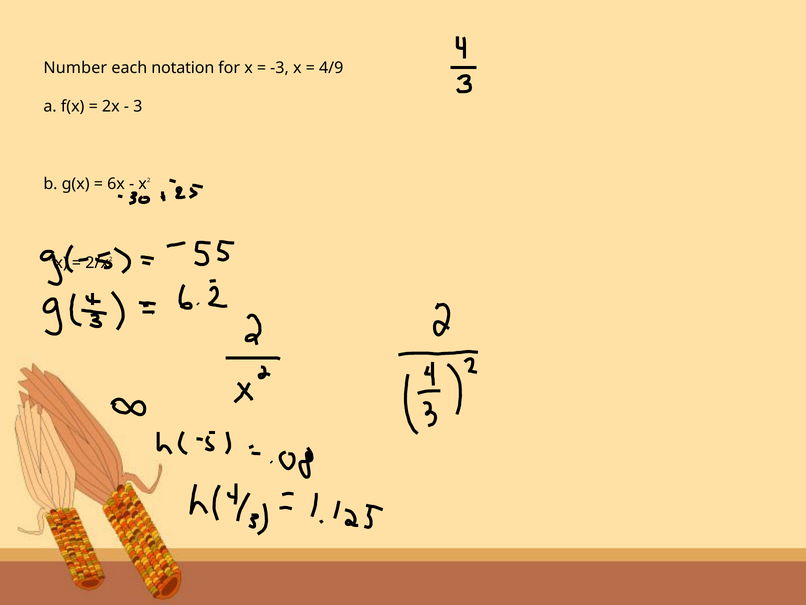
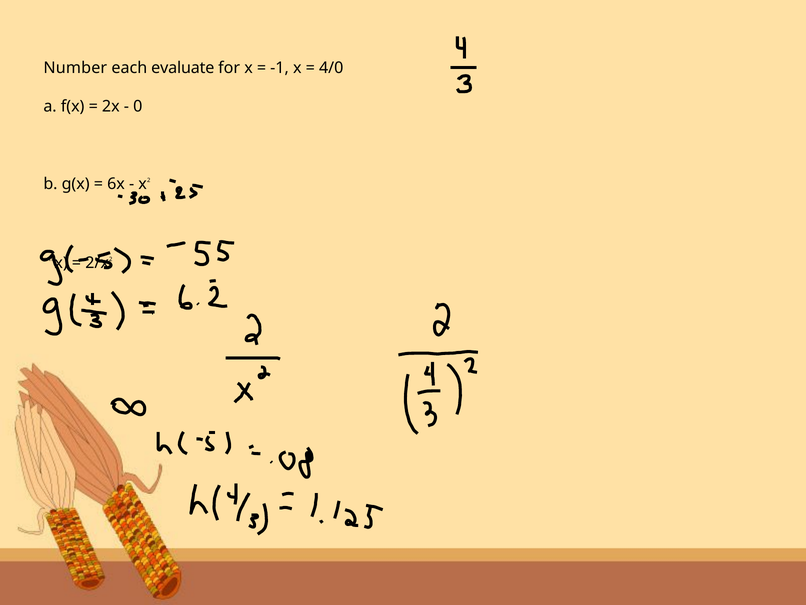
notation: notation -> evaluate (183, 68)
-3: -3 -> -1 (280, 68)
4/9: 4/9 -> 4/0 (331, 68)
3: 3 -> 0 (138, 106)
